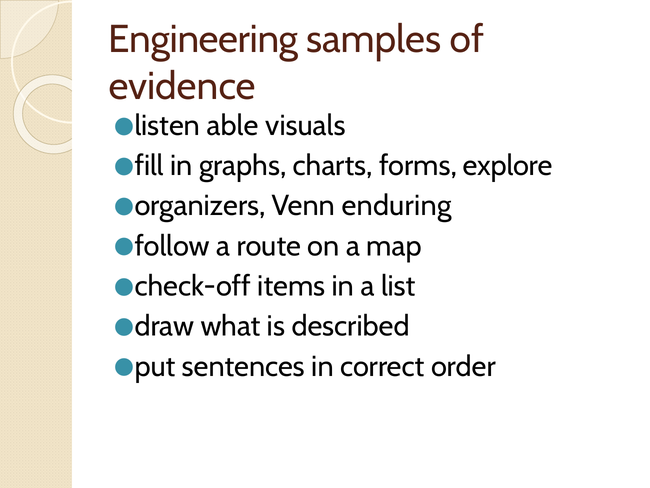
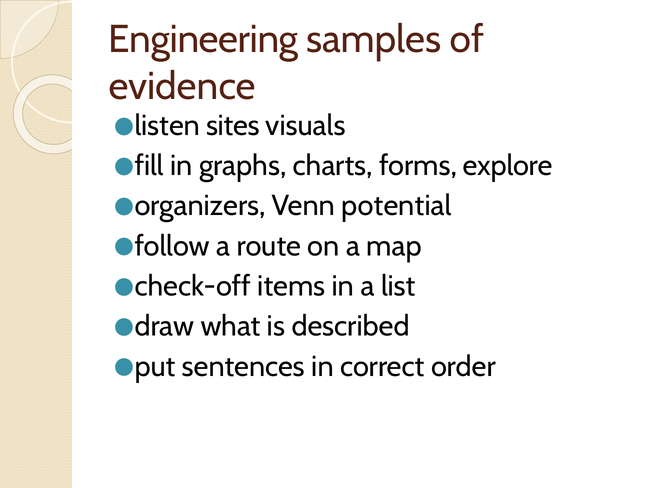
able: able -> sites (233, 126)
enduring: enduring -> potential (397, 206)
